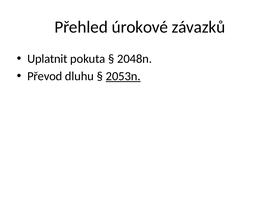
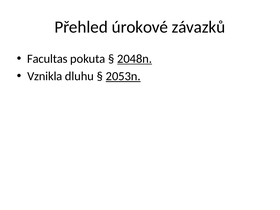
Uplatnit: Uplatnit -> Facultas (47, 59)
2048n underline: none -> present (135, 59)
Převod: Převod -> Vznikla (45, 76)
